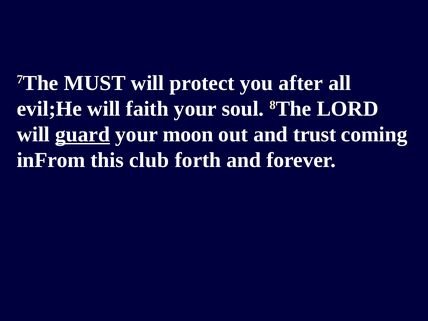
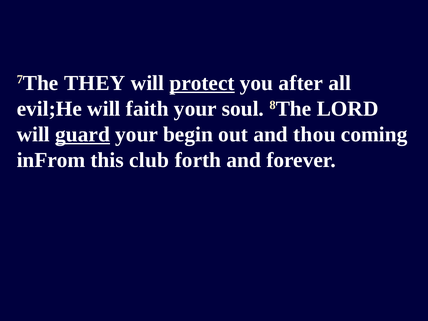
MUST: MUST -> THEY (95, 83)
protect underline: none -> present (202, 83)
moon: moon -> begin (188, 134)
trust: trust -> thou (314, 134)
